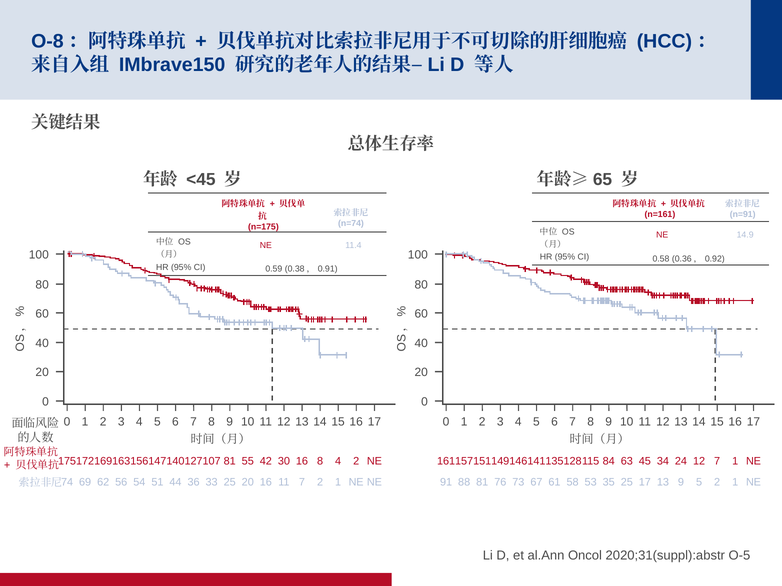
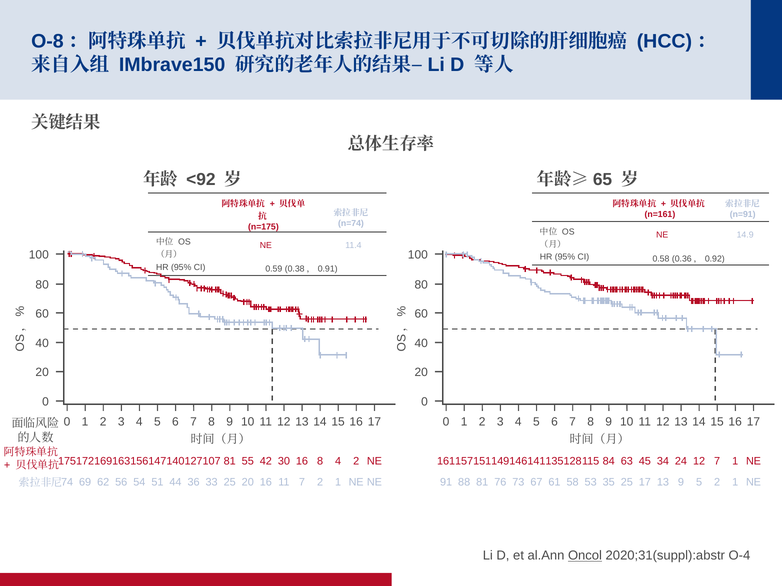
<45: <45 -> <92 (201, 180)
Oncol underline: none -> present (585, 556)
O-5: O-5 -> O-4 (739, 556)
